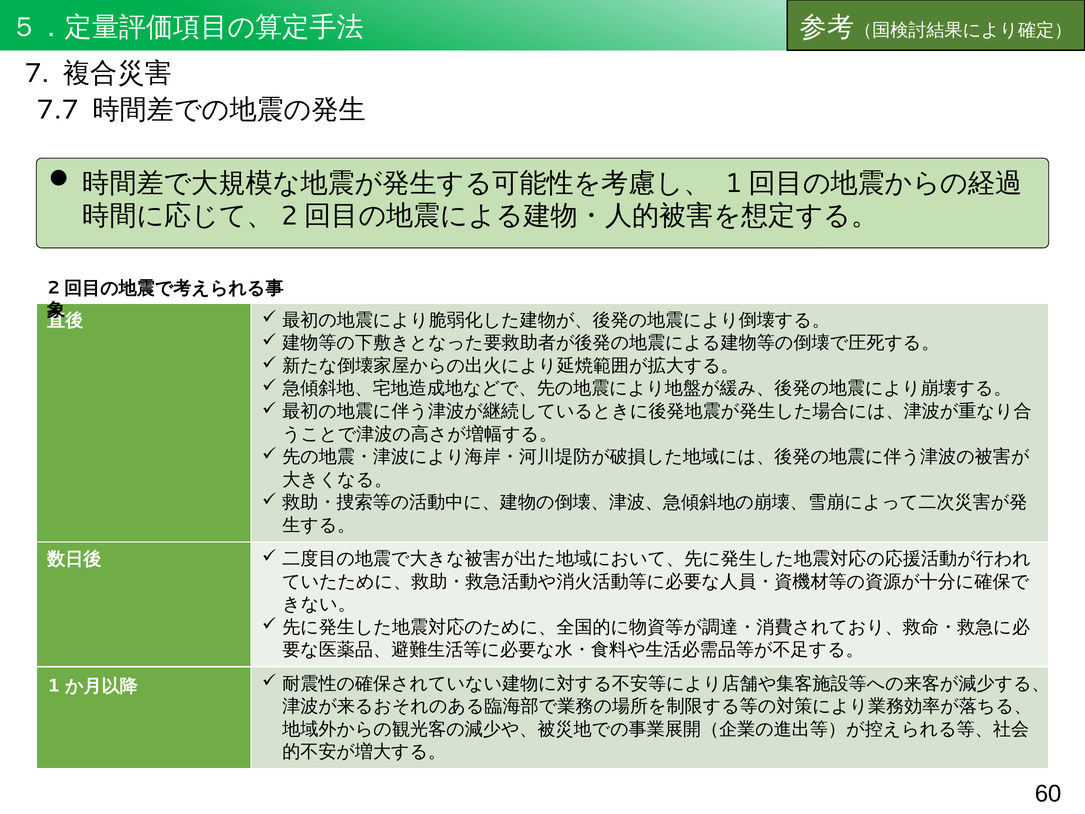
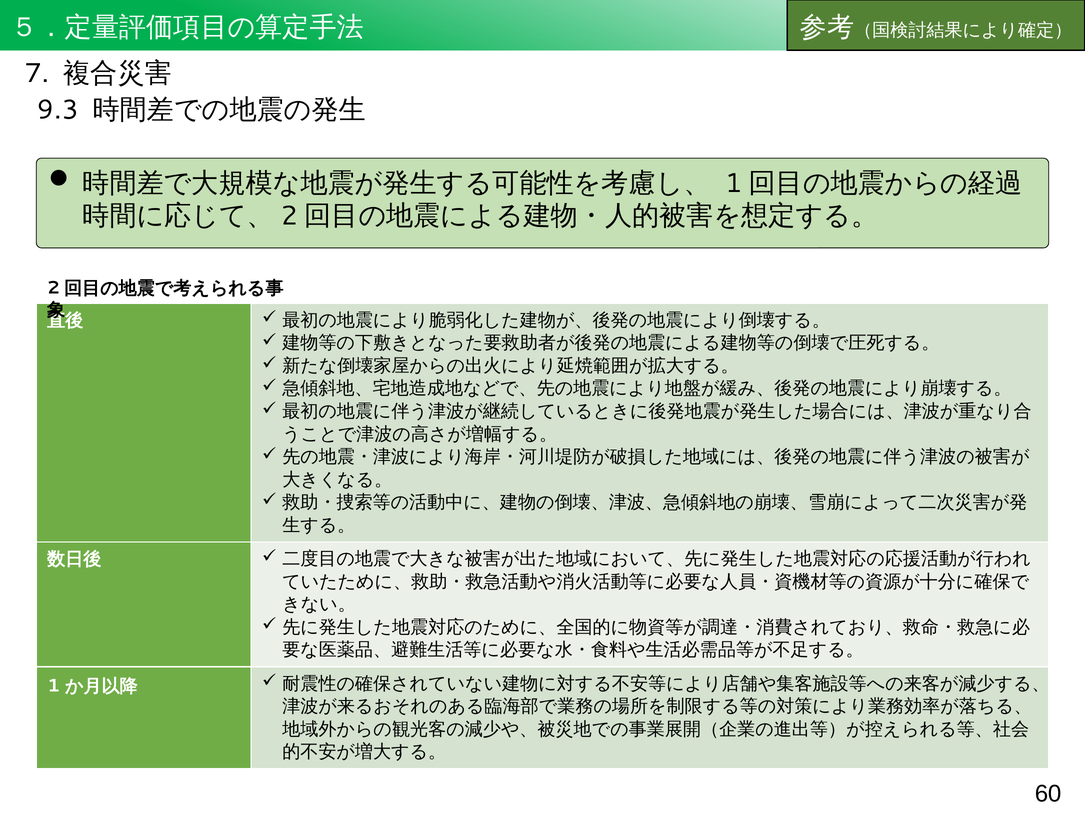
7.7: 7.7 -> 9.3 (58, 110)
